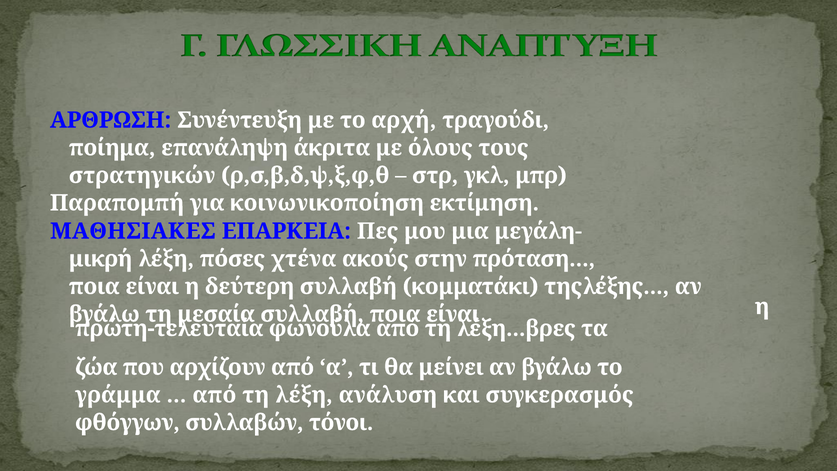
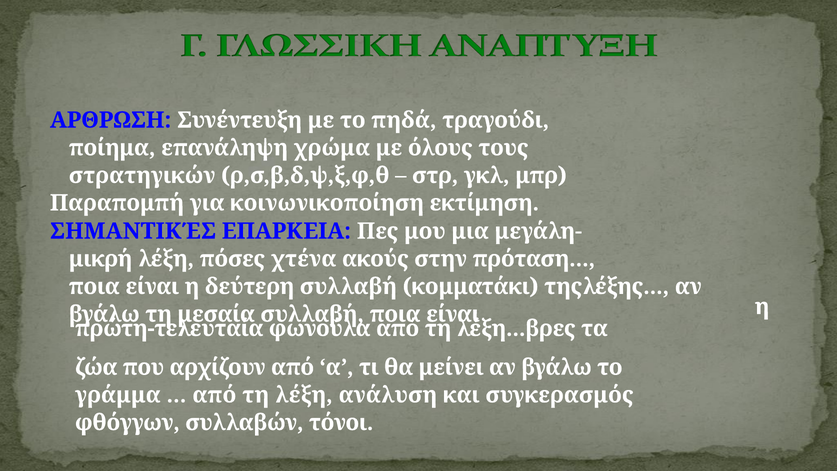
αρχή: αρχή -> πηδά (404, 120)
άκριτα: άκριτα -> χρώμα (332, 148)
ΜΑΘΗΣΙΑΚΕΣ: ΜΑΘΗΣΙΑΚΕΣ -> ΣΗΜΑΝΤΙΚΈΣ (133, 231)
